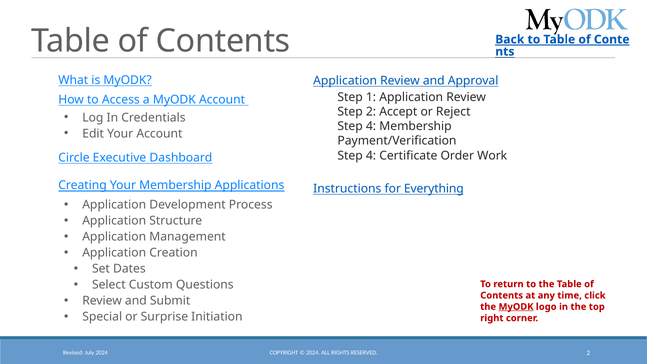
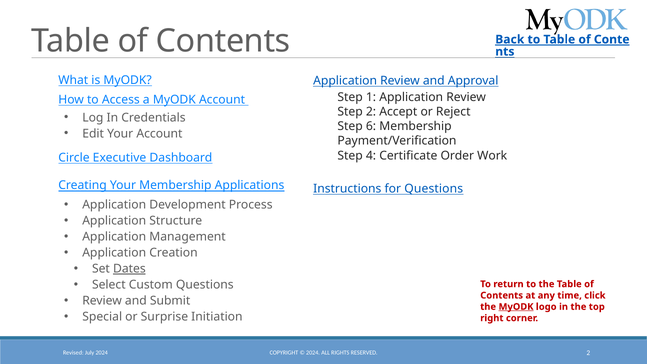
4: 4 -> 6 (371, 126)
for Everything: Everything -> Questions (434, 189)
Dates underline: none -> present (129, 269)
